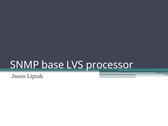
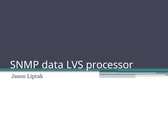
base: base -> data (53, 65)
